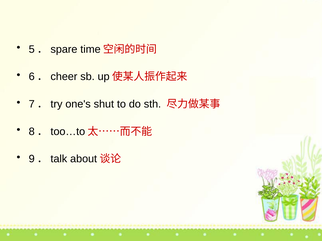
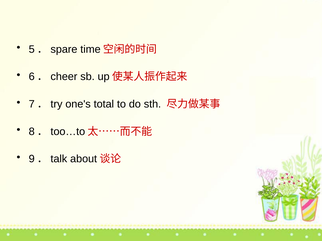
shut: shut -> total (104, 104)
